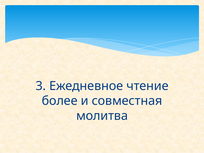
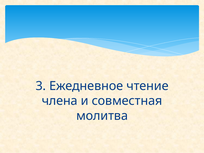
более: более -> члена (60, 101)
